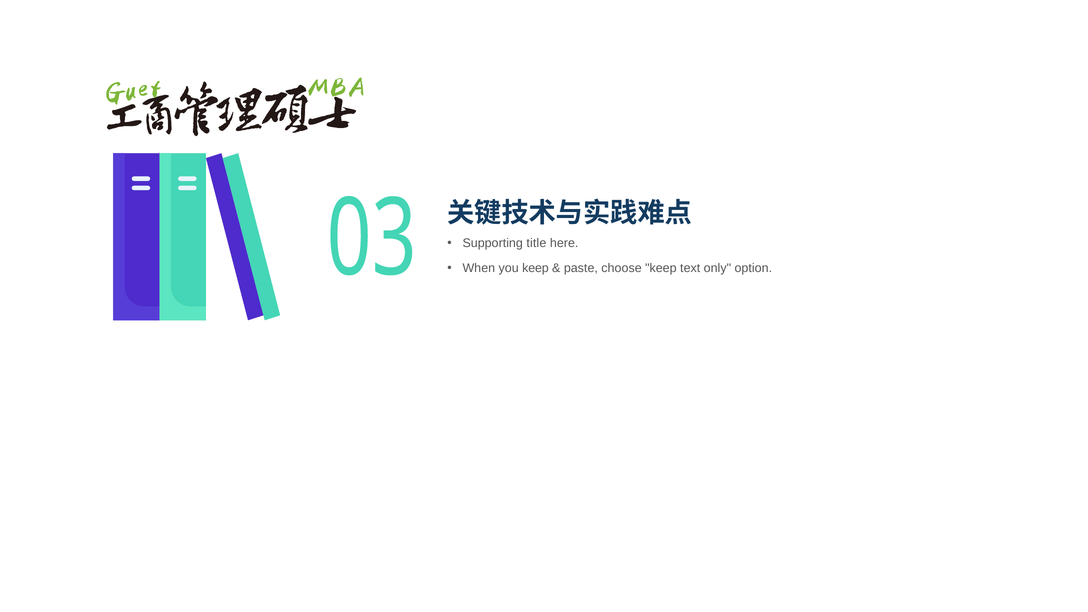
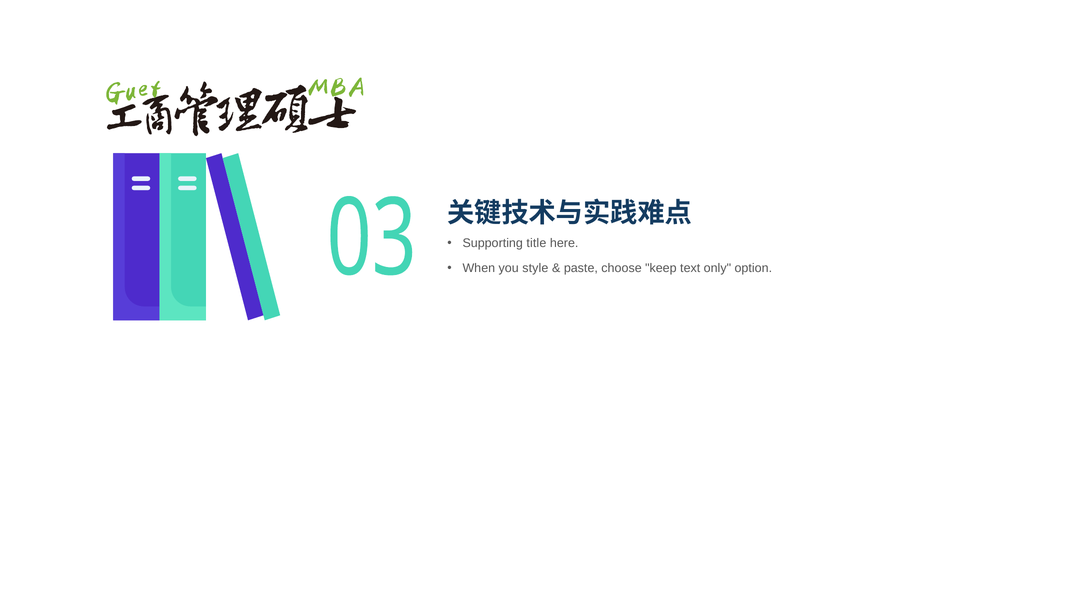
you keep: keep -> style (535, 268)
